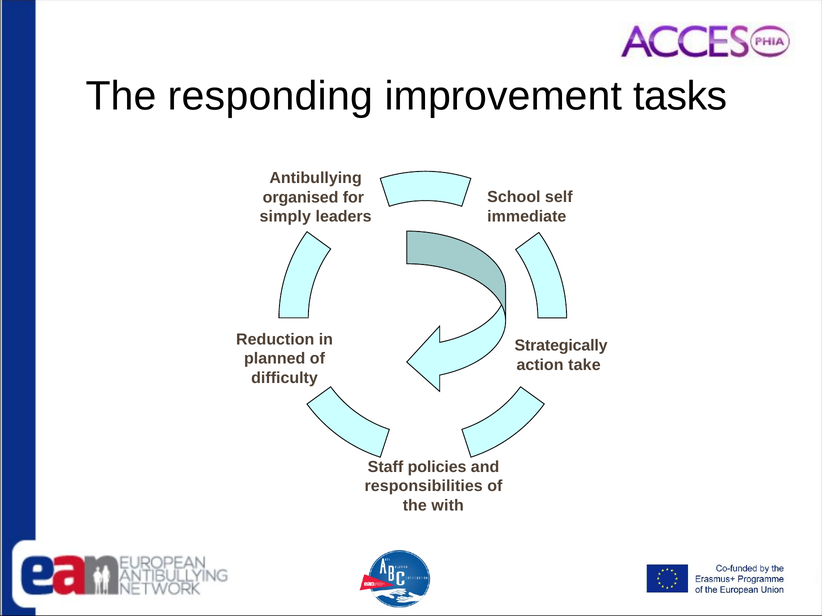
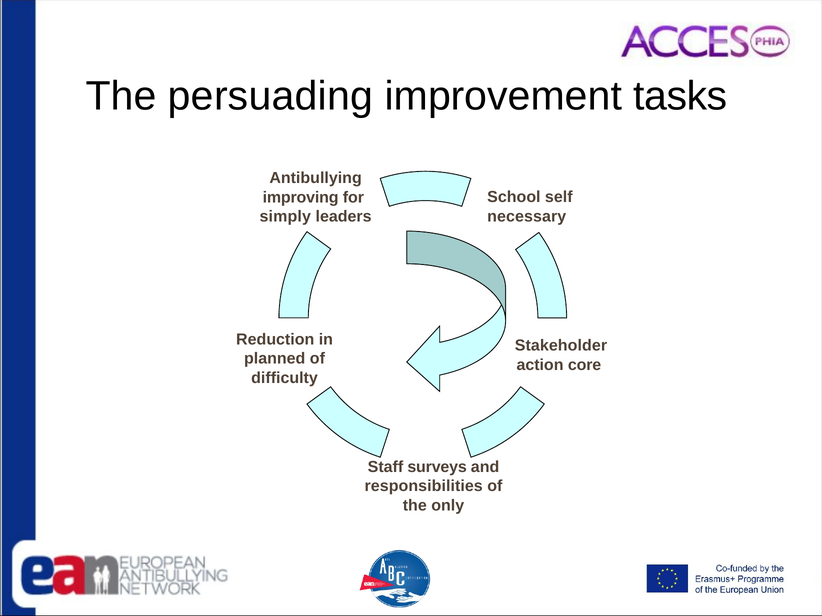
responding: responding -> persuading (270, 97)
organised: organised -> improving (301, 198)
immediate: immediate -> necessary (527, 217)
Strategically: Strategically -> Stakeholder (561, 346)
take: take -> core (585, 365)
policies: policies -> surveys (437, 467)
with: with -> only (448, 506)
